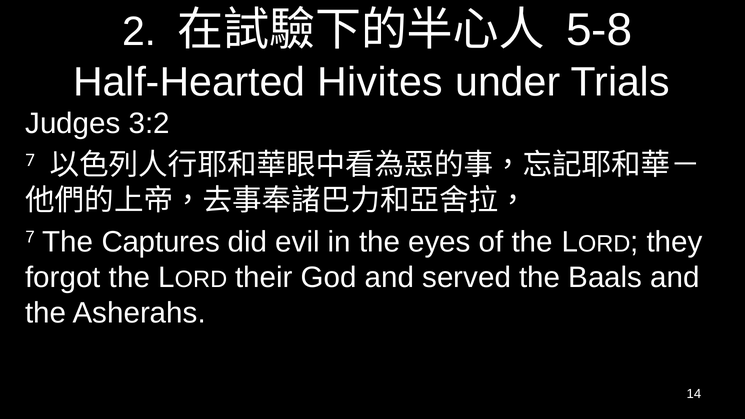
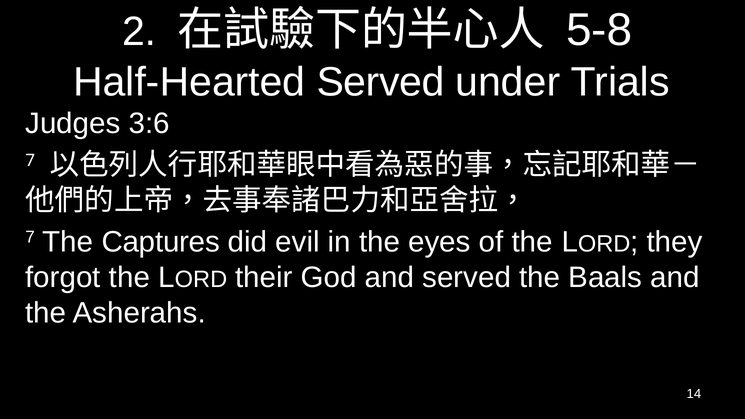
Half-Hearted Hivites: Hivites -> Served (381, 82)
3:2: 3:2 -> 3:6 (149, 124)
